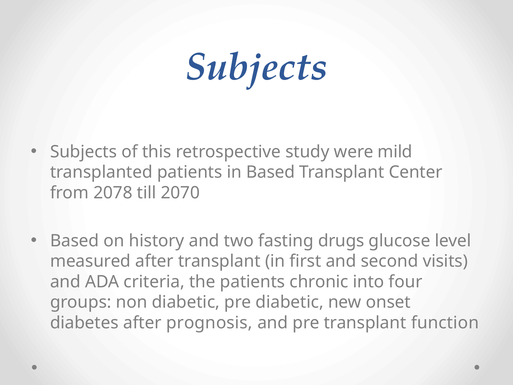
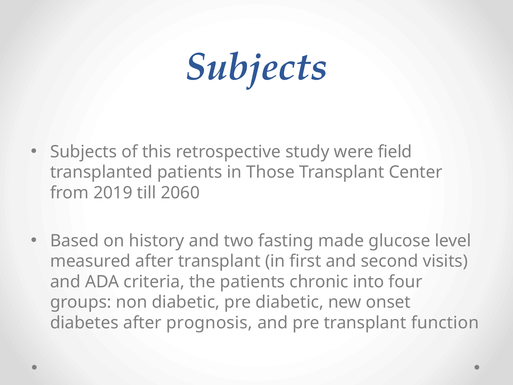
mild: mild -> field (395, 152)
in Based: Based -> Those (270, 172)
2078: 2078 -> 2019 (113, 193)
2070: 2070 -> 2060 (180, 193)
drugs: drugs -> made (341, 241)
